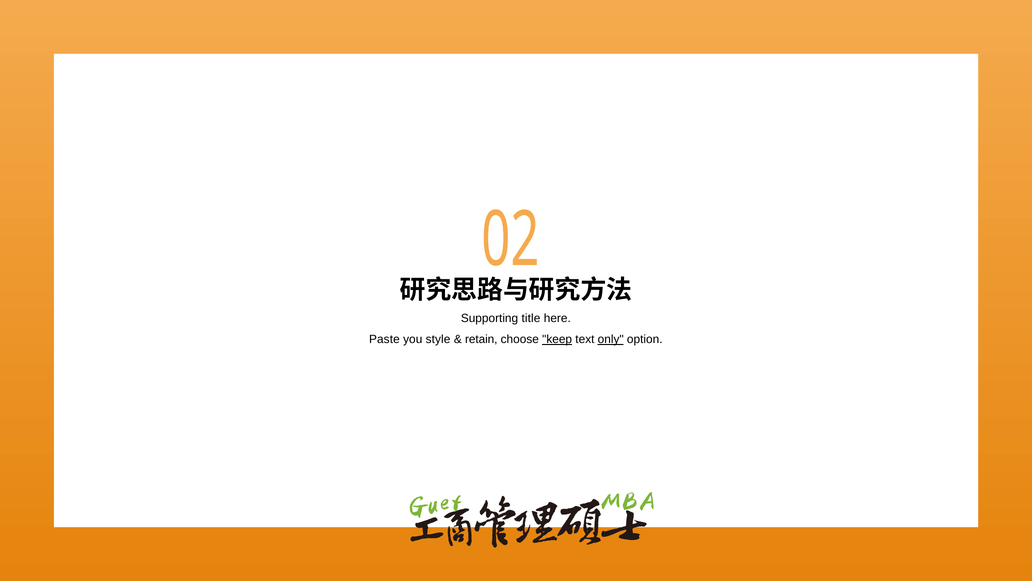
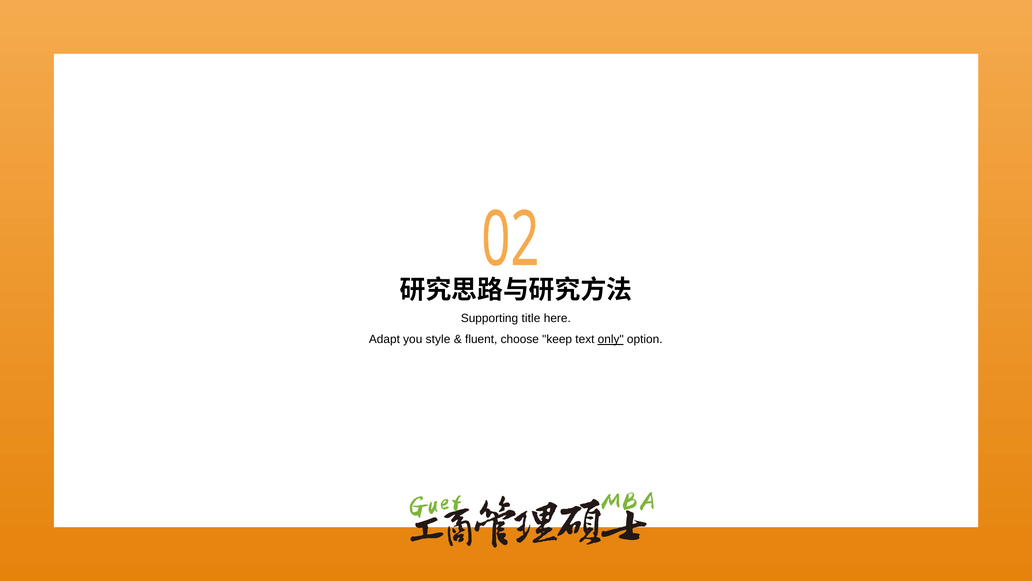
Paste: Paste -> Adapt (384, 339)
retain: retain -> fluent (481, 339)
keep underline: present -> none (557, 339)
